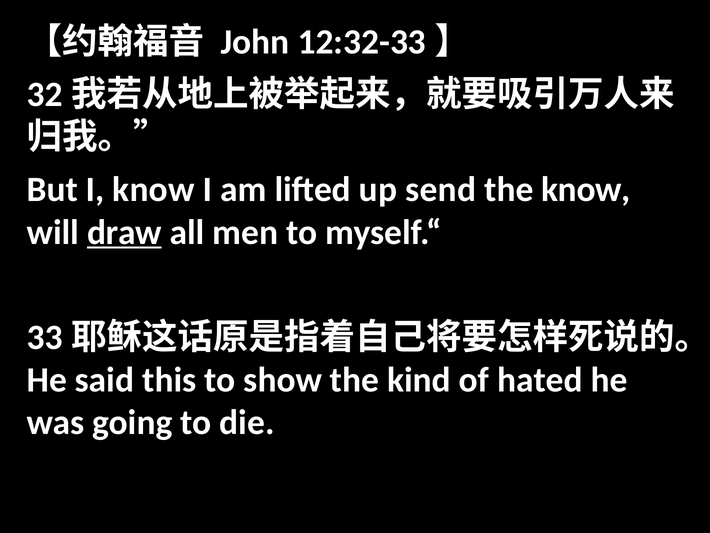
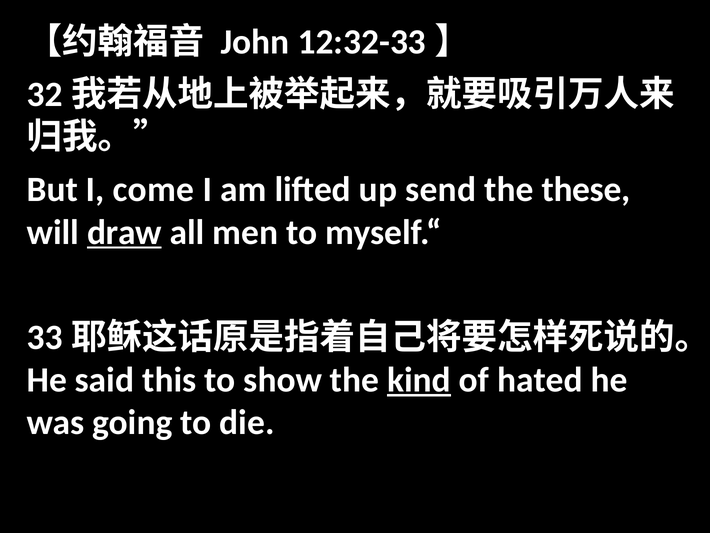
I know: know -> come (153, 190)
the know: know -> these (586, 190)
kind underline: none -> present (419, 380)
